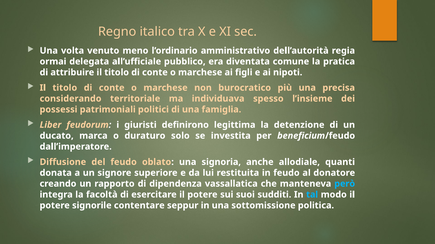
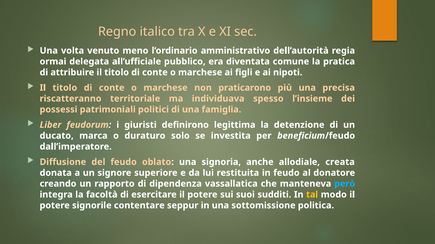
burocratico: burocratico -> praticarono (245, 88)
considerando: considerando -> riscatteranno (71, 99)
quanti: quanti -> creata (340, 162)
tal colour: light blue -> yellow (312, 195)
